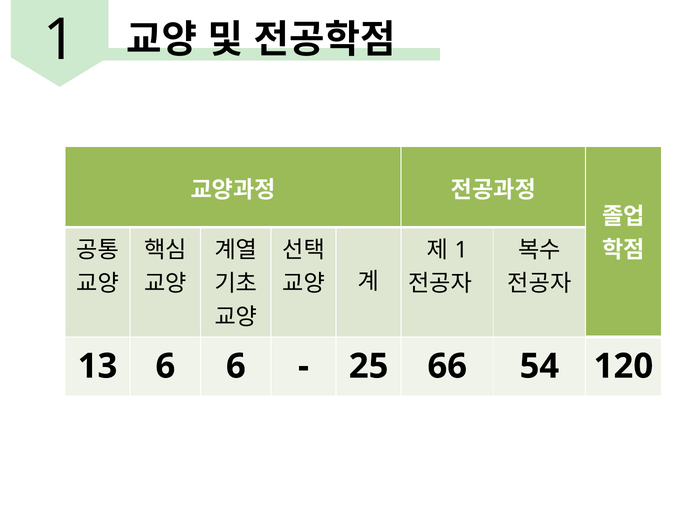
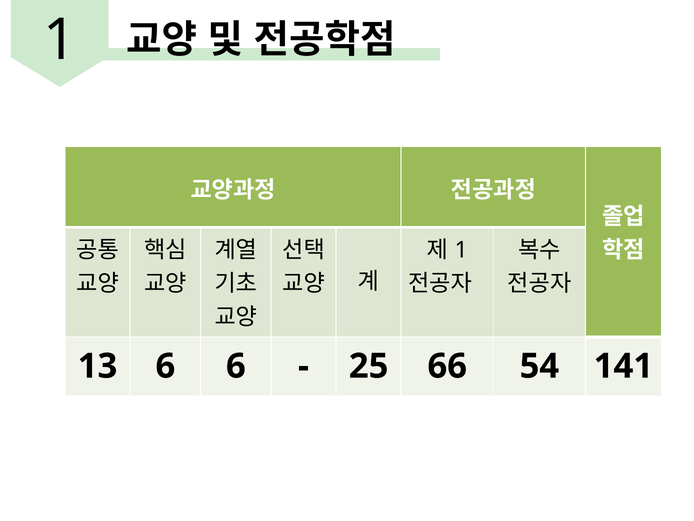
120: 120 -> 141 (623, 366)
